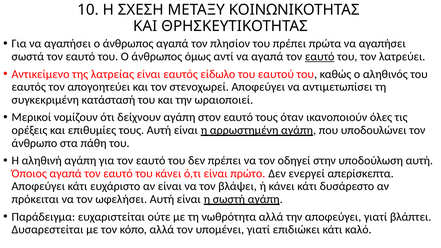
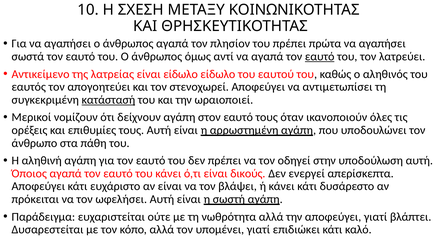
είναι εαυτός: εαυτός -> είδωλο (181, 74)
κατάστασή underline: none -> present (108, 100)
πρώτο: πρώτο -> δικούς (248, 174)
